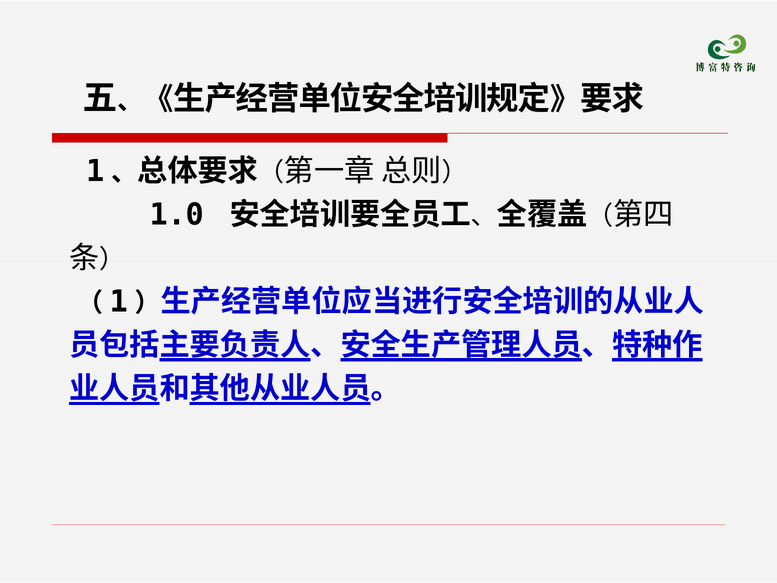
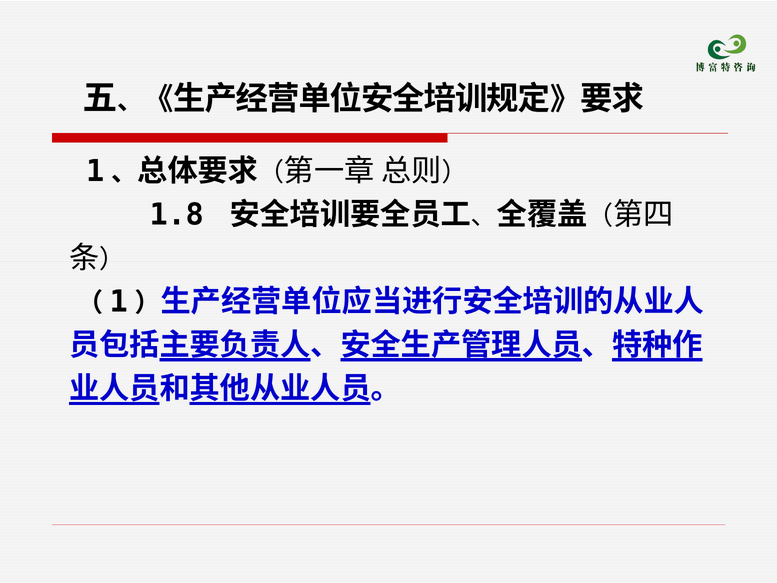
1.0: 1.0 -> 1.8 (177, 215)
